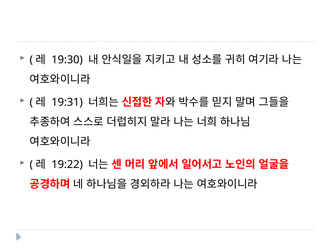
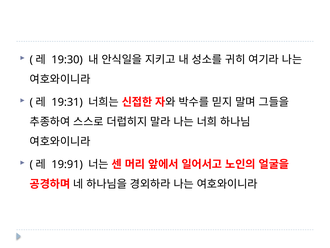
19:22: 19:22 -> 19:91 (67, 164)
